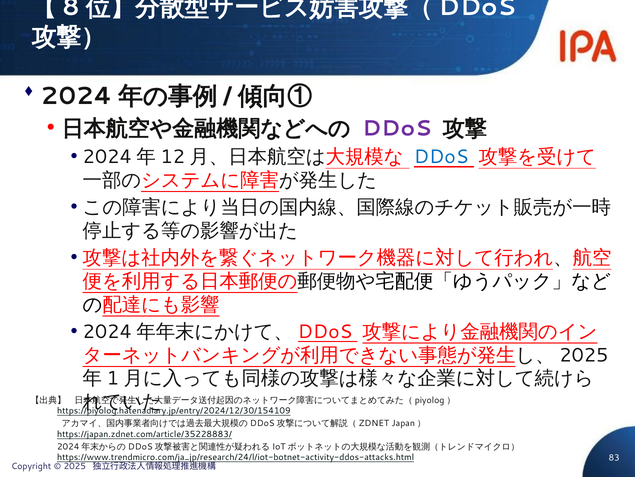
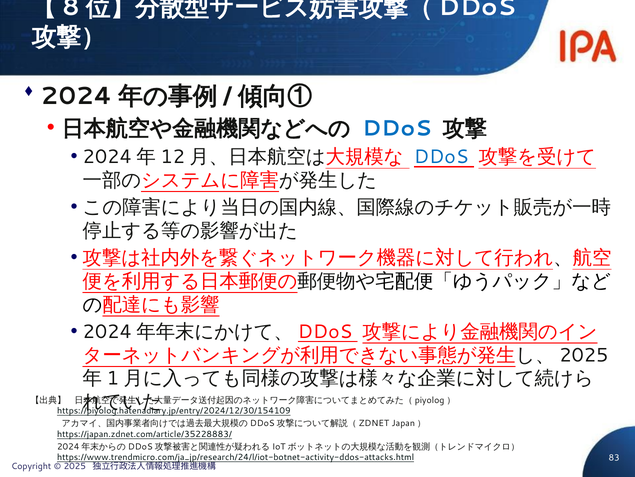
DDoS colour: purple -> blue (397, 128)
